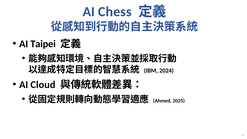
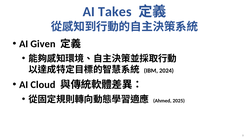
Chess: Chess -> Takes (115, 12)
Taipei: Taipei -> Given (43, 44)
